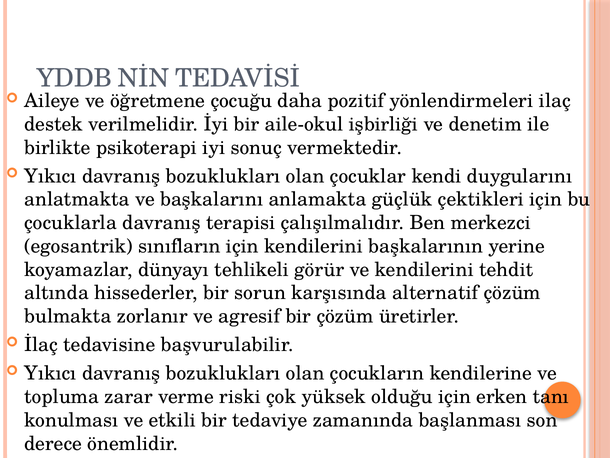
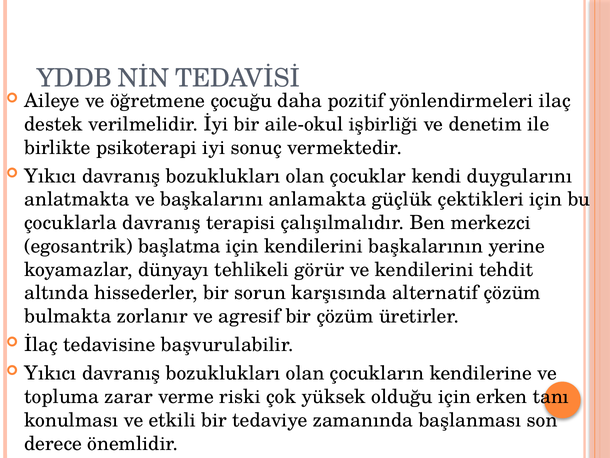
sınıfların: sınıfların -> başlatma (179, 246)
